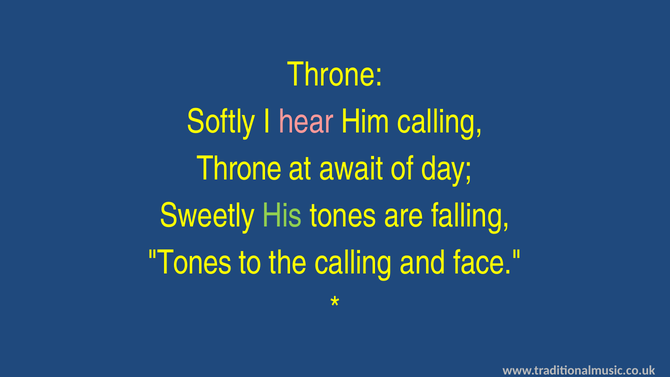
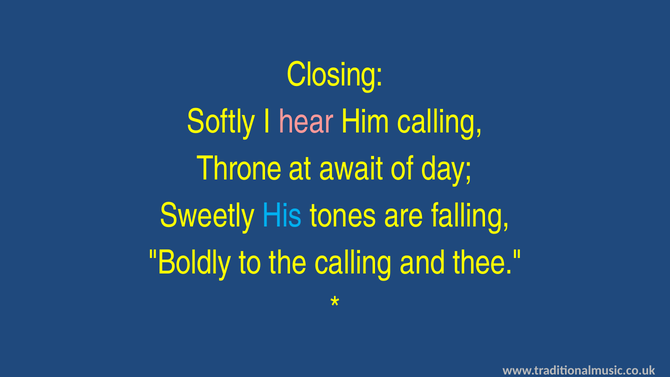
Throne: Throne -> Closing (335, 75)
His colour: light green -> light blue (282, 216)
Tones: Tones -> Boldly (190, 262)
face: face -> thee (488, 262)
